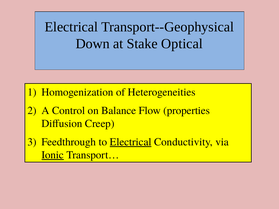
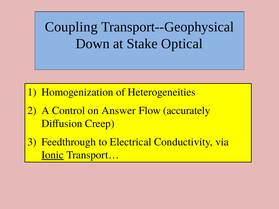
Electrical: Electrical -> Coupling (71, 27)
Balance: Balance -> Answer (119, 111)
properties: properties -> accurately (187, 111)
Electrical underline: present -> none (131, 142)
